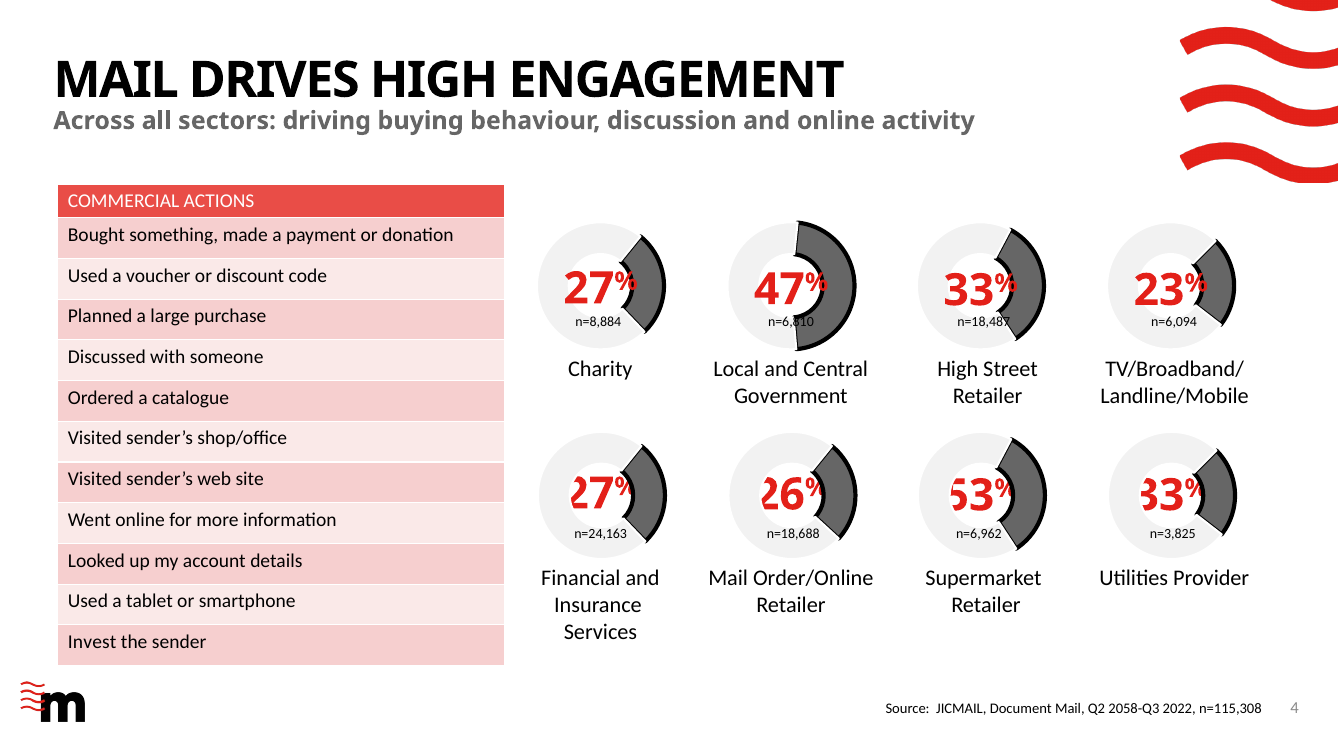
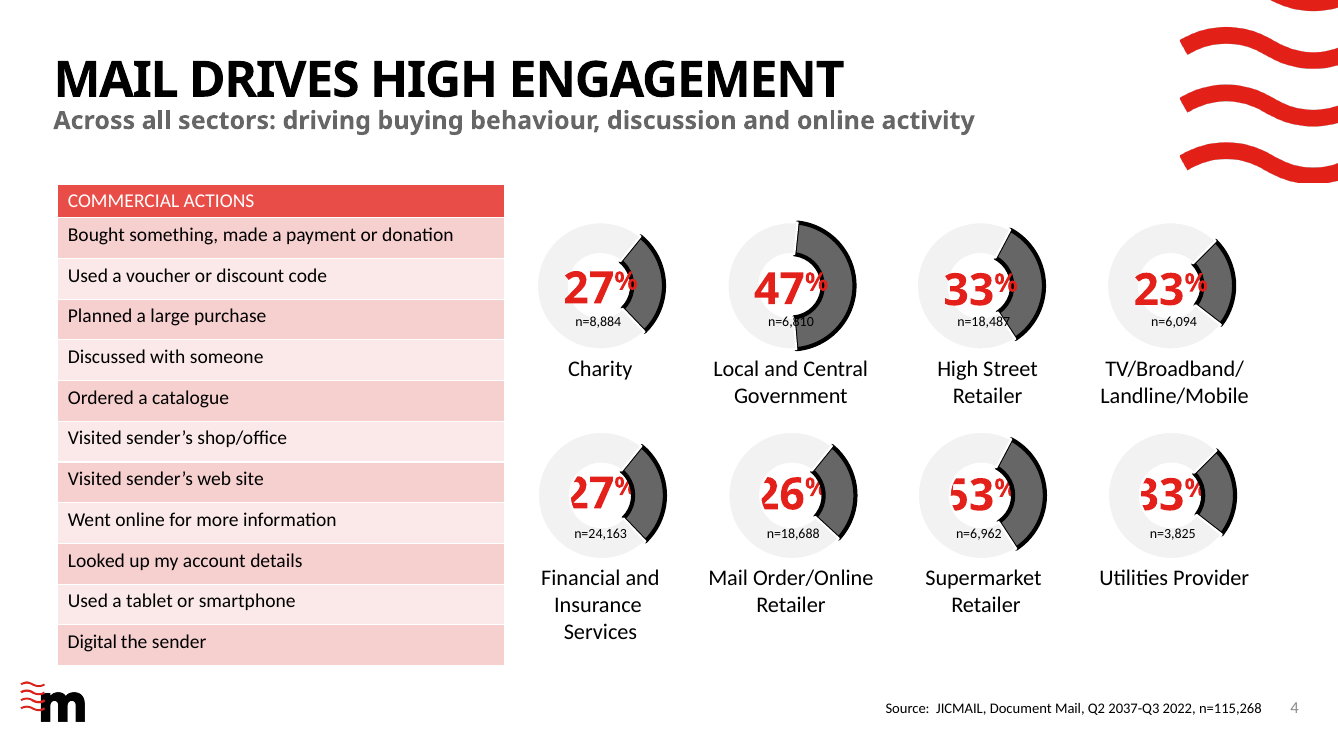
Invest: Invest -> Digital (92, 642)
2058-Q3: 2058-Q3 -> 2037-Q3 (1134, 708)
n=115,308: n=115,308 -> n=115,268 (1230, 708)
